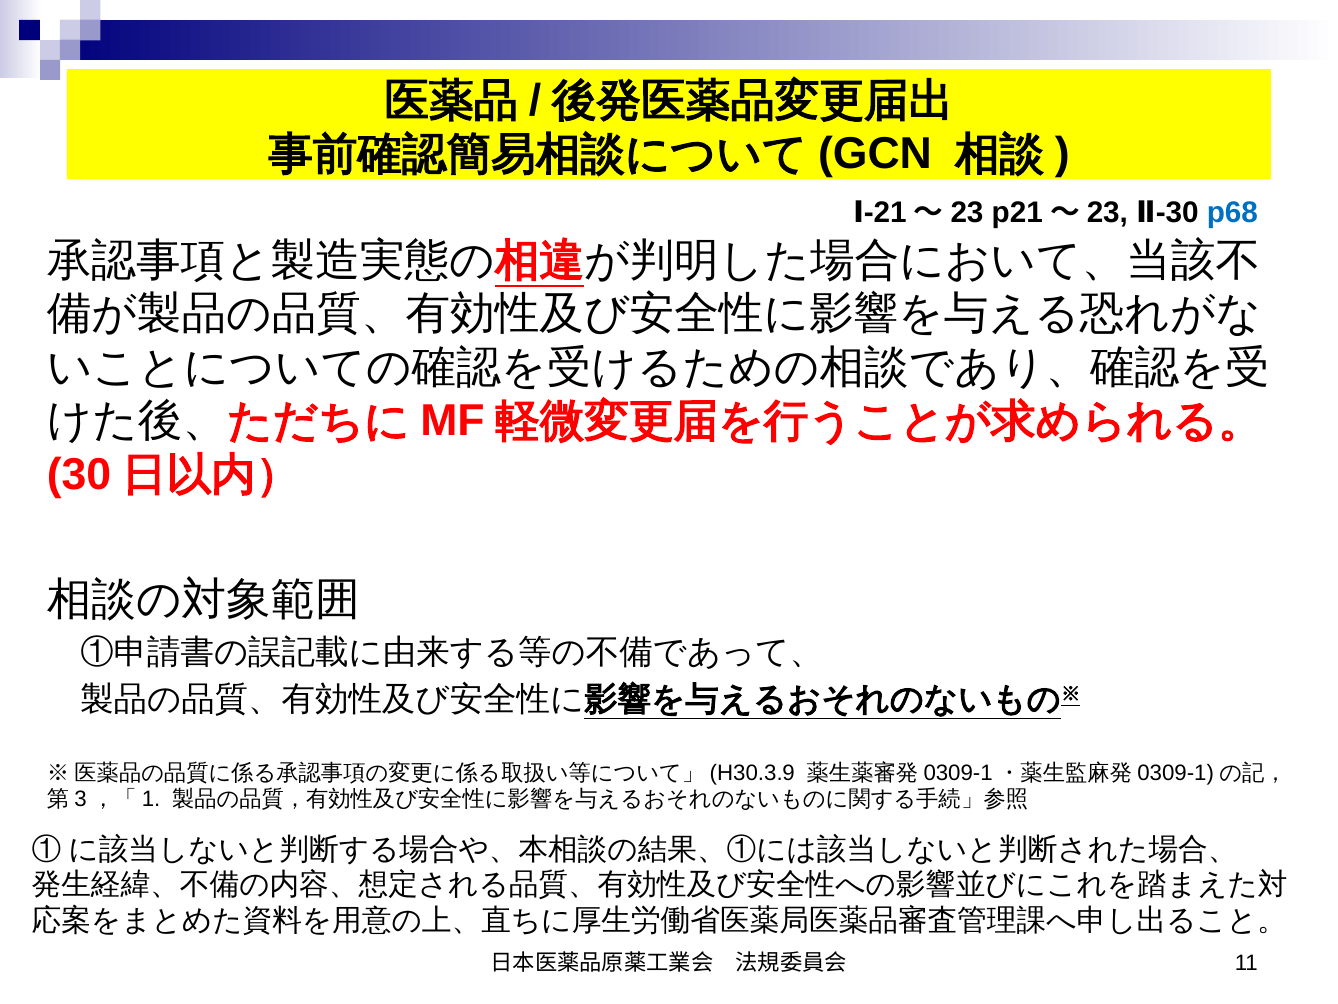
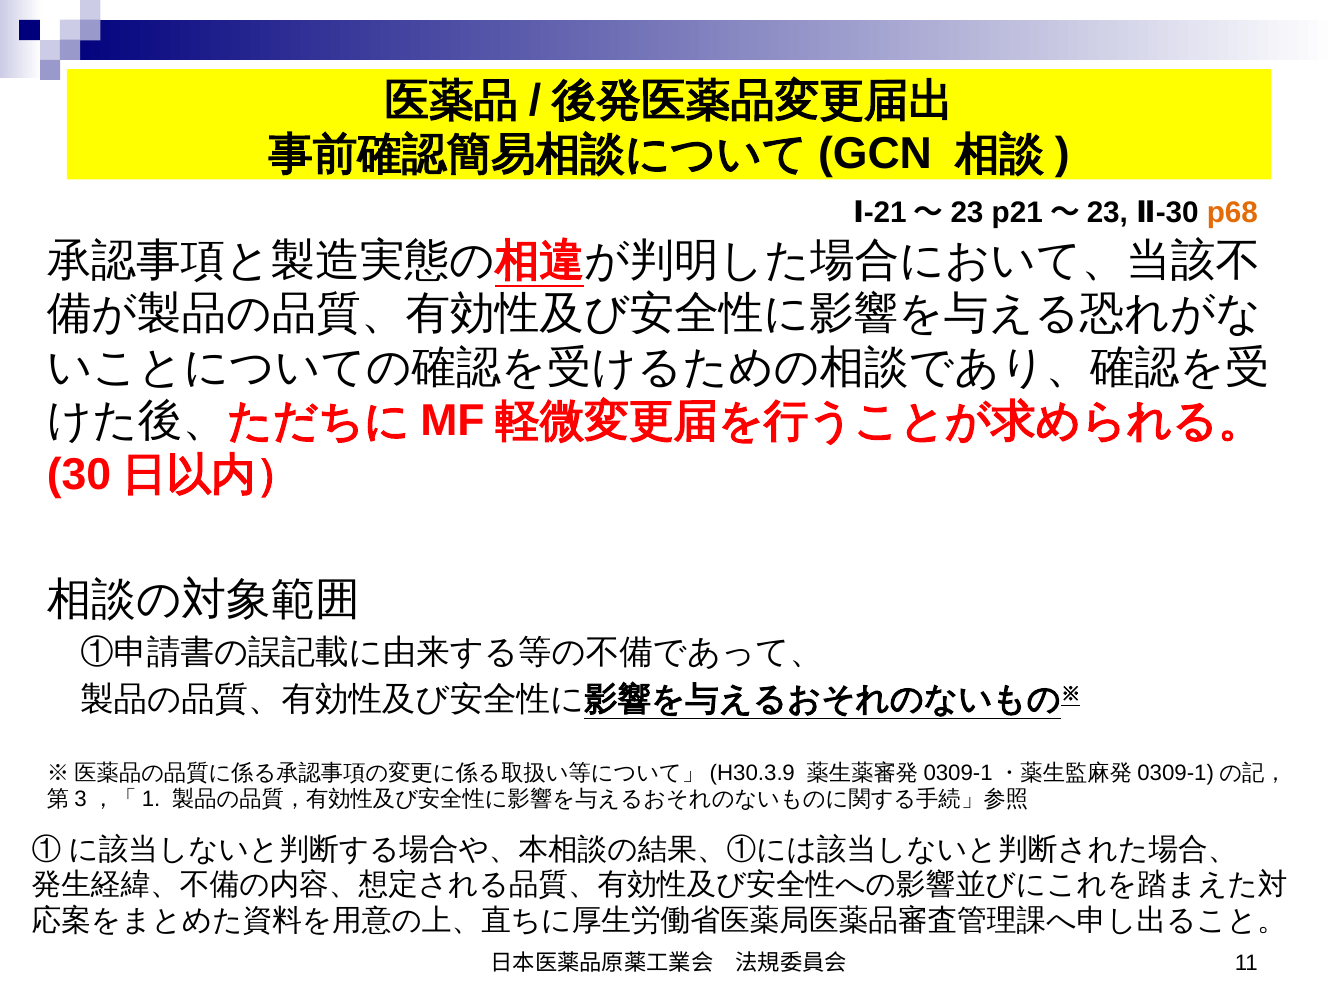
p68 colour: blue -> orange (1232, 212)
